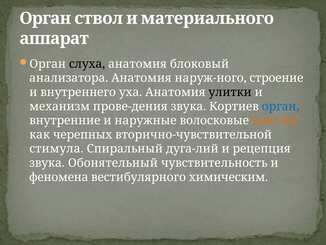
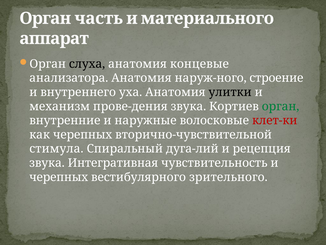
ствол: ствол -> часть (99, 18)
блоковый: блоковый -> концевые (199, 64)
орган colour: blue -> green (281, 106)
клет-ки colour: orange -> red (275, 120)
Обонятельный: Обонятельный -> Интегративная (113, 163)
феномена: феномена -> черепных (59, 177)
химическим: химическим -> зрительного (228, 177)
